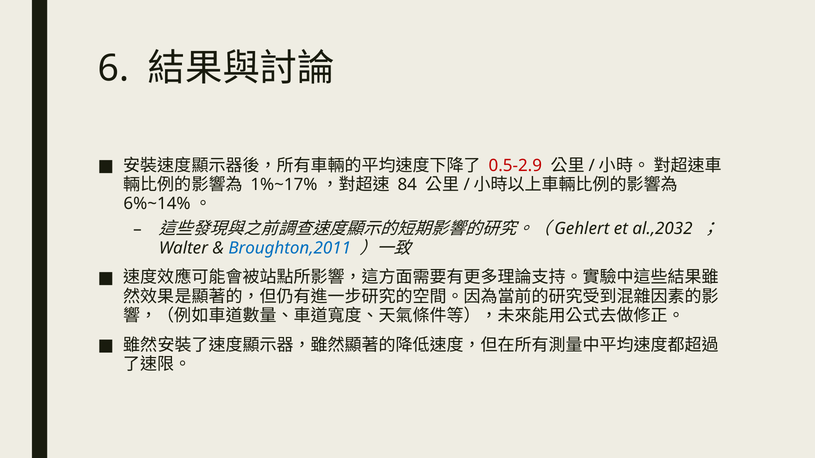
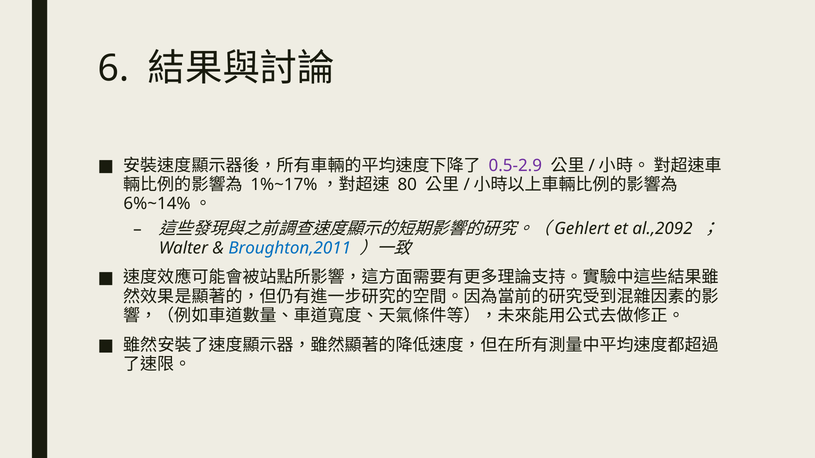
0.5-2.9 colour: red -> purple (515, 166)
84: 84 -> 80 (407, 185)
al.,2032: al.,2032 -> al.,2092 (662, 229)
